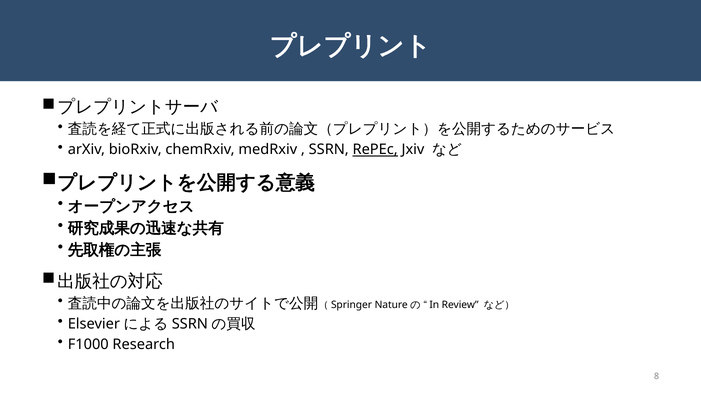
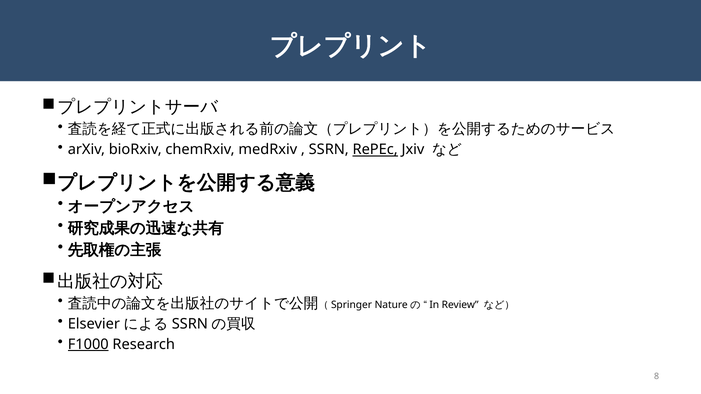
F1000 underline: none -> present (88, 345)
